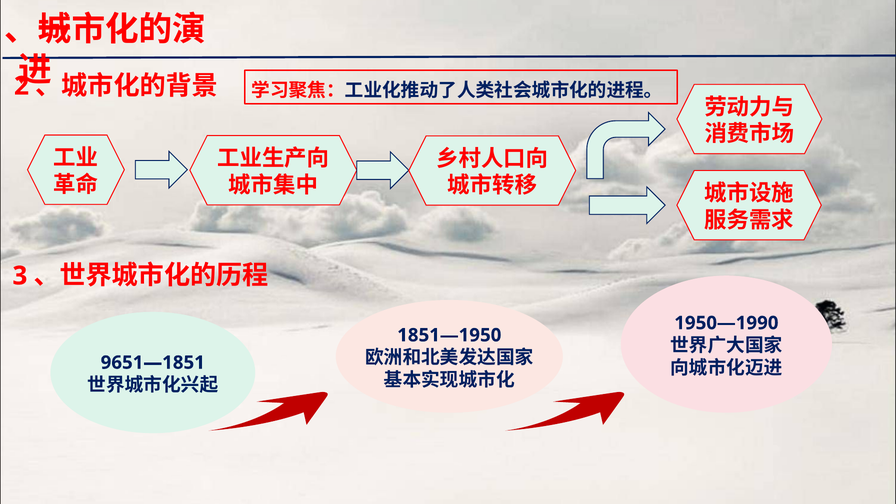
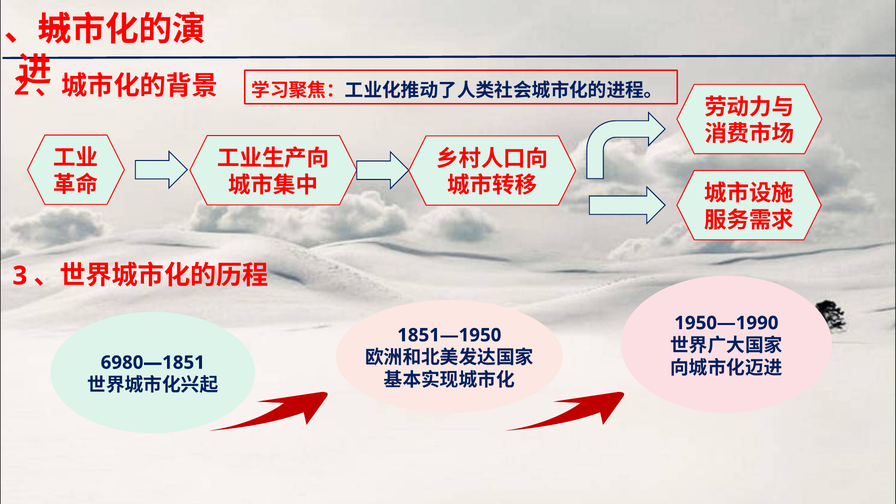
9651—1851: 9651—1851 -> 6980—1851 (153, 363)
